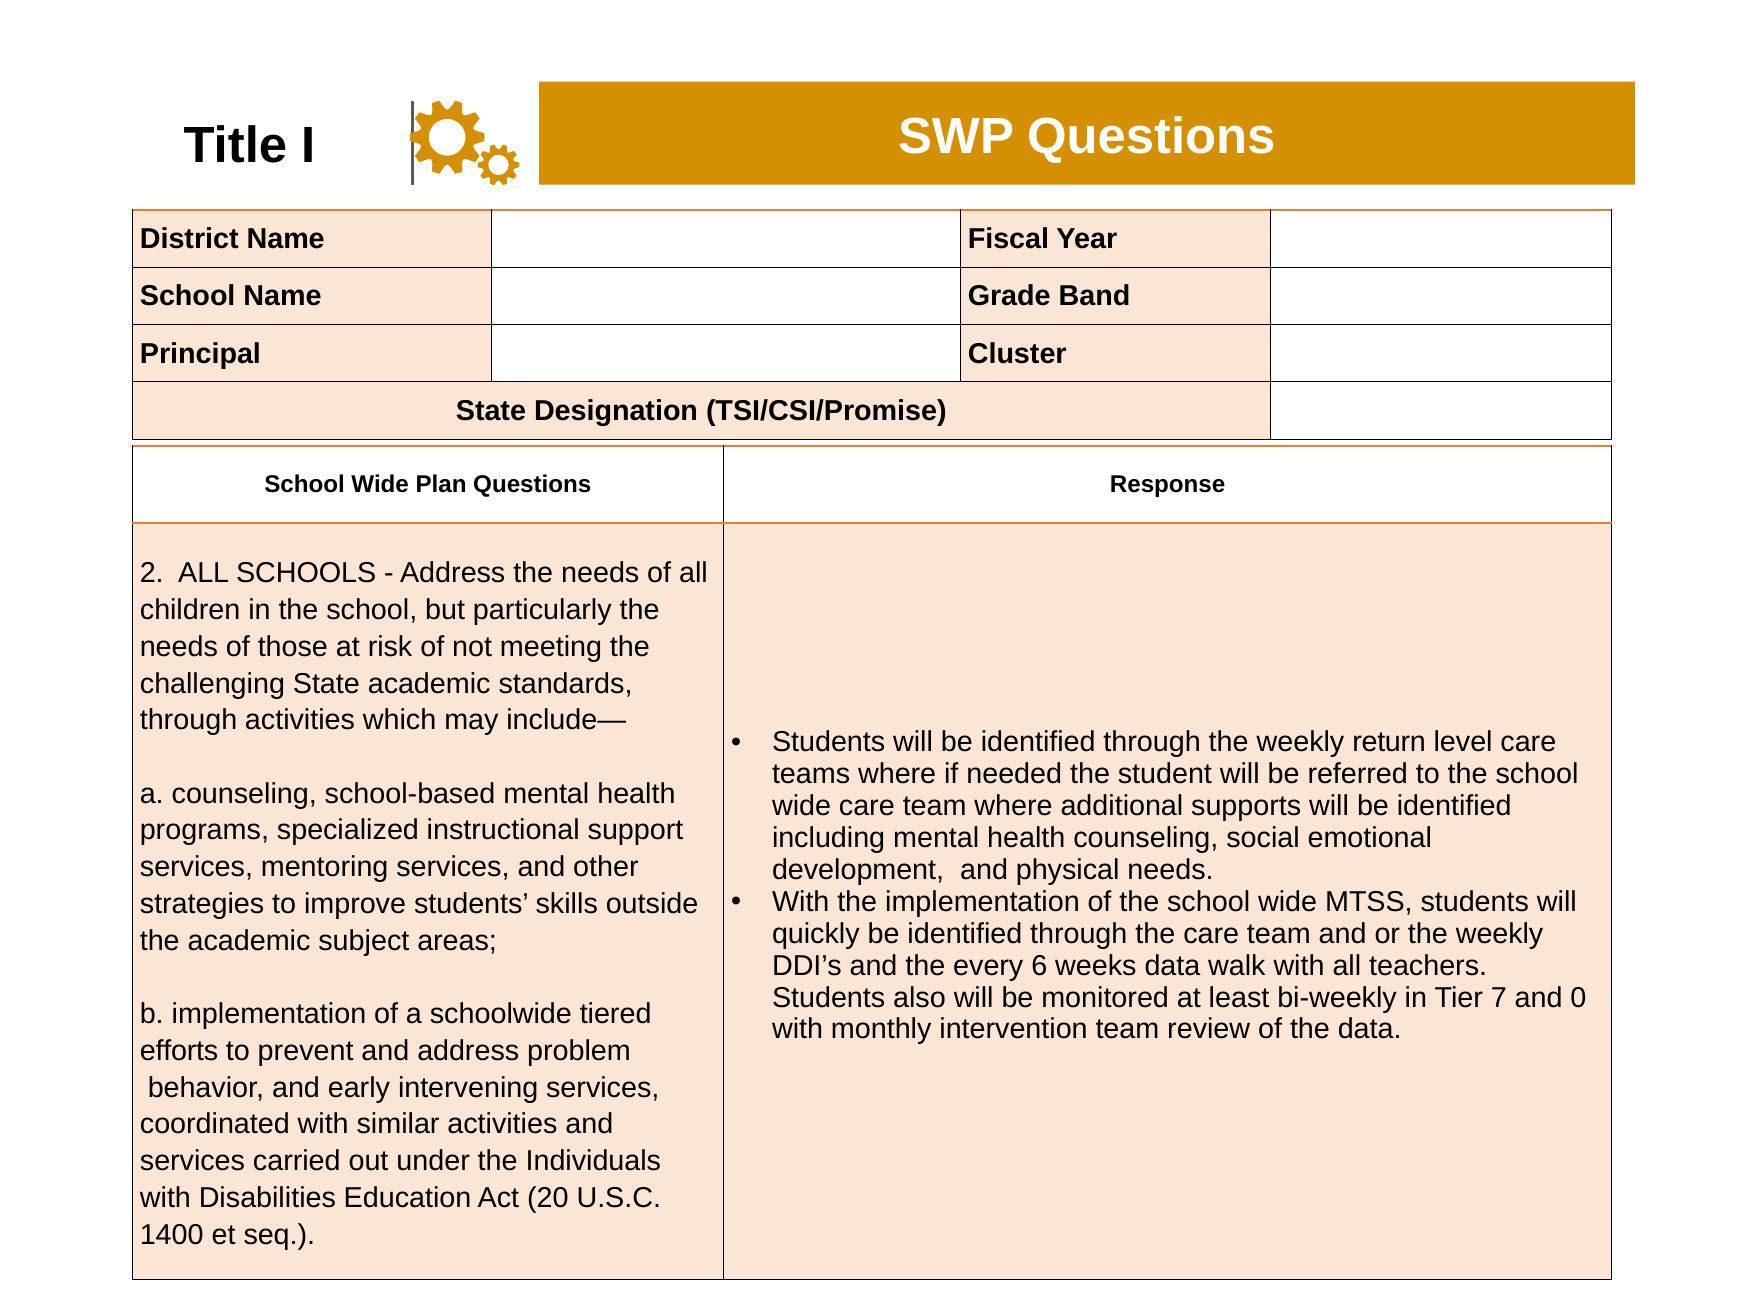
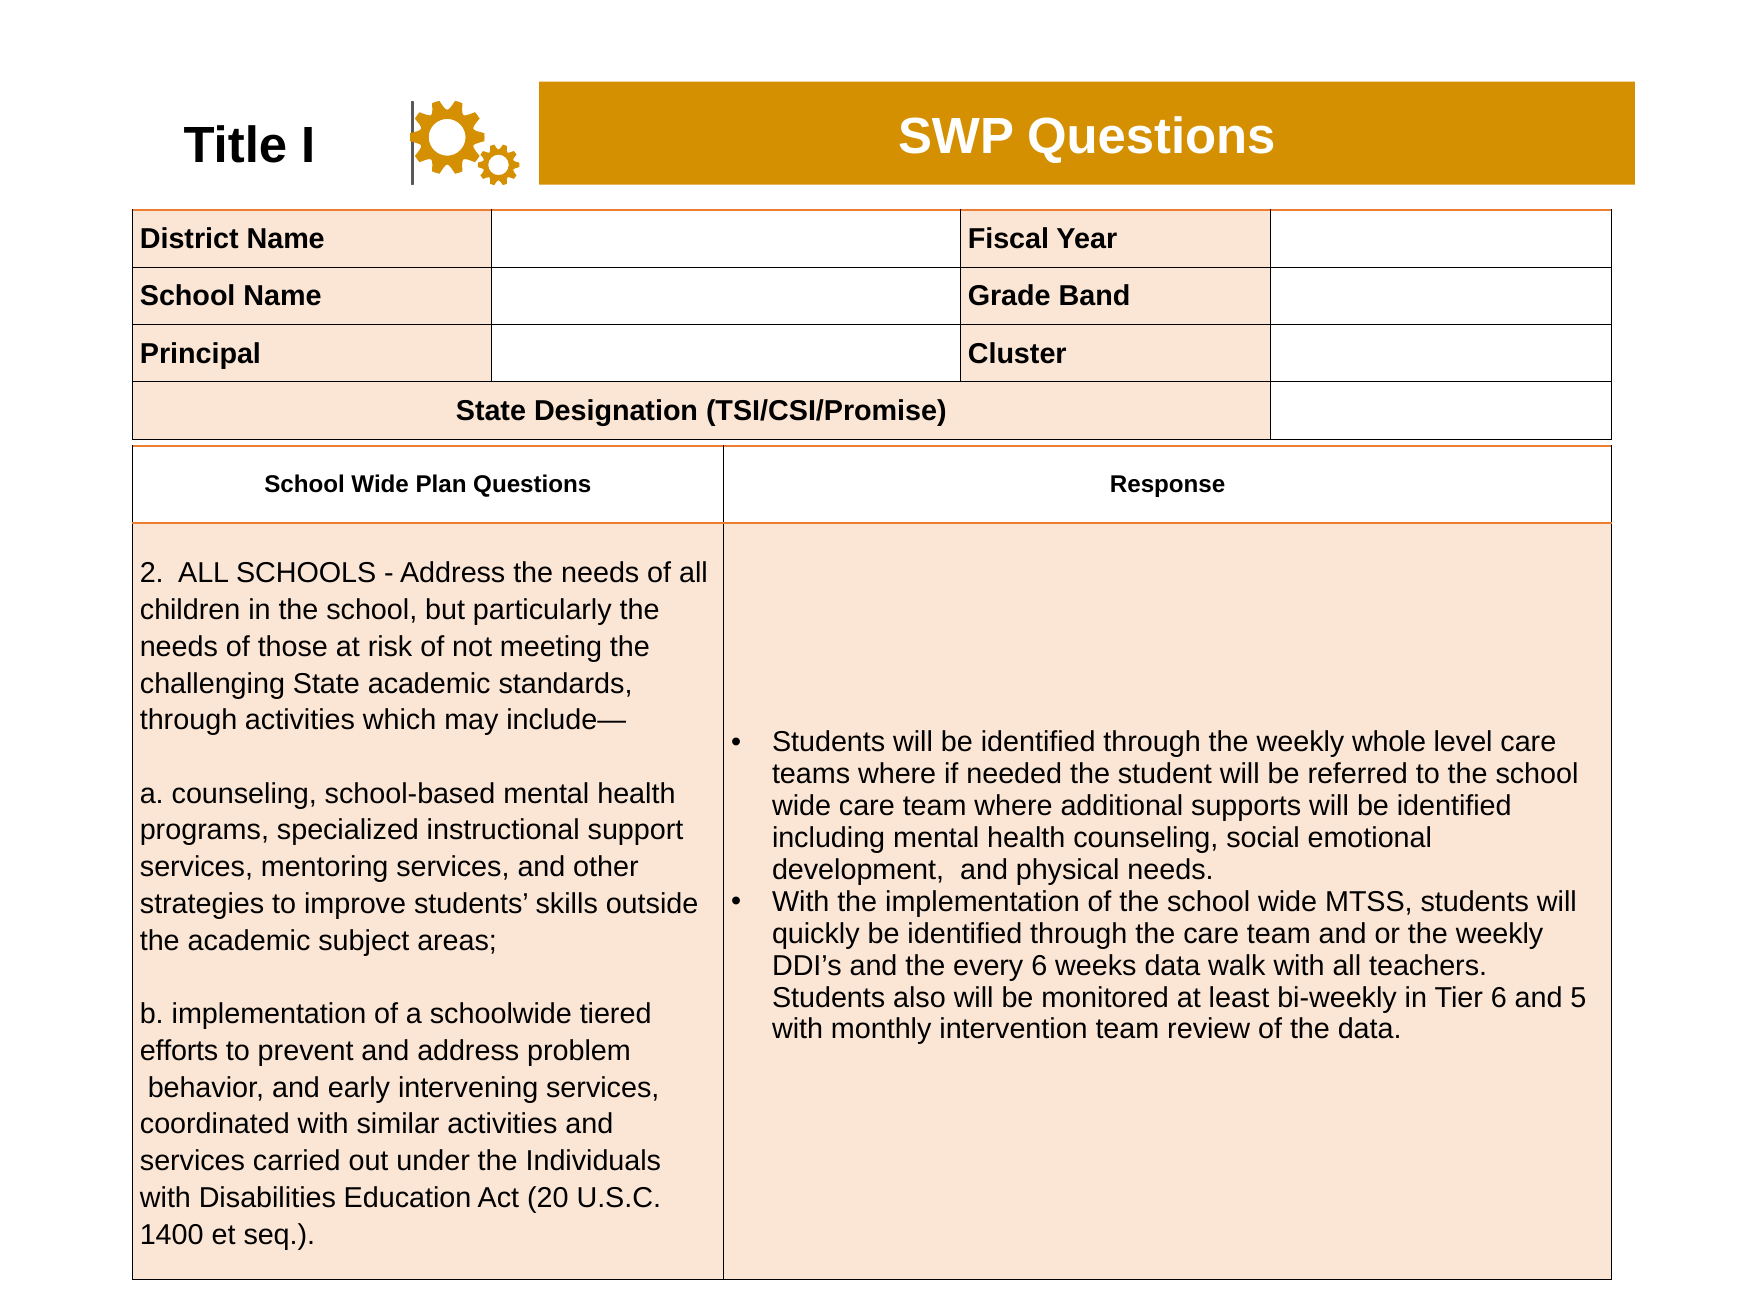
return: return -> whole (1389, 742)
Tier 7: 7 -> 6 (1499, 998)
0: 0 -> 5 (1578, 998)
